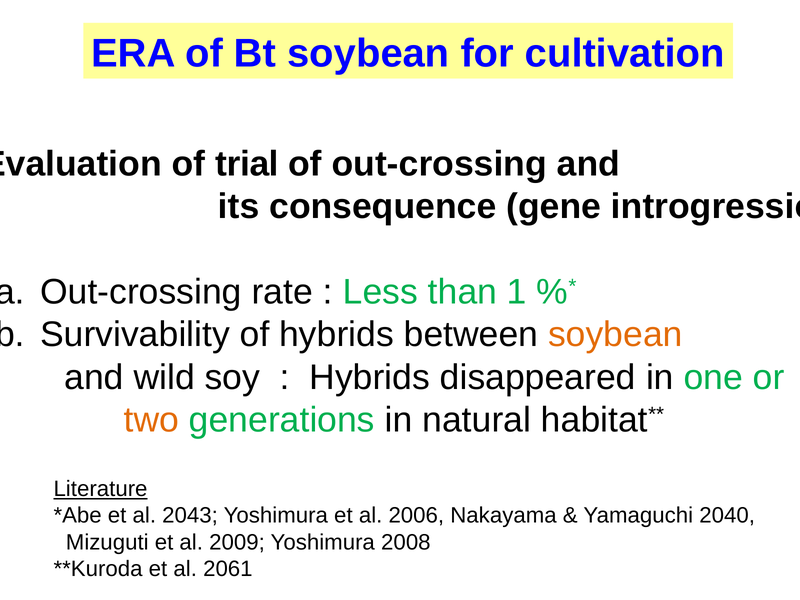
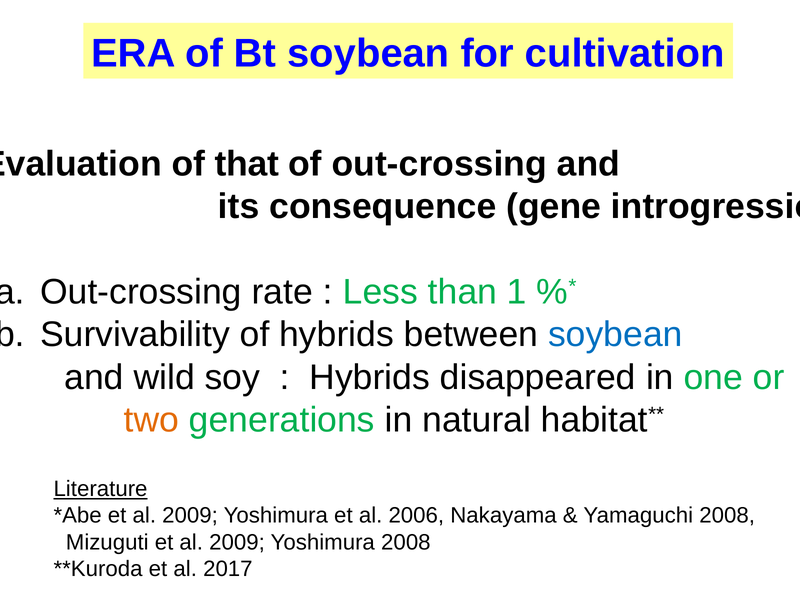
trial: trial -> that (247, 164)
soybean colour: orange -> blue (615, 335)
2043: 2043 -> 2009 (190, 516)
Yamaguchi 2040: 2040 -> 2008 (727, 516)
2061: 2061 -> 2017 (228, 569)
